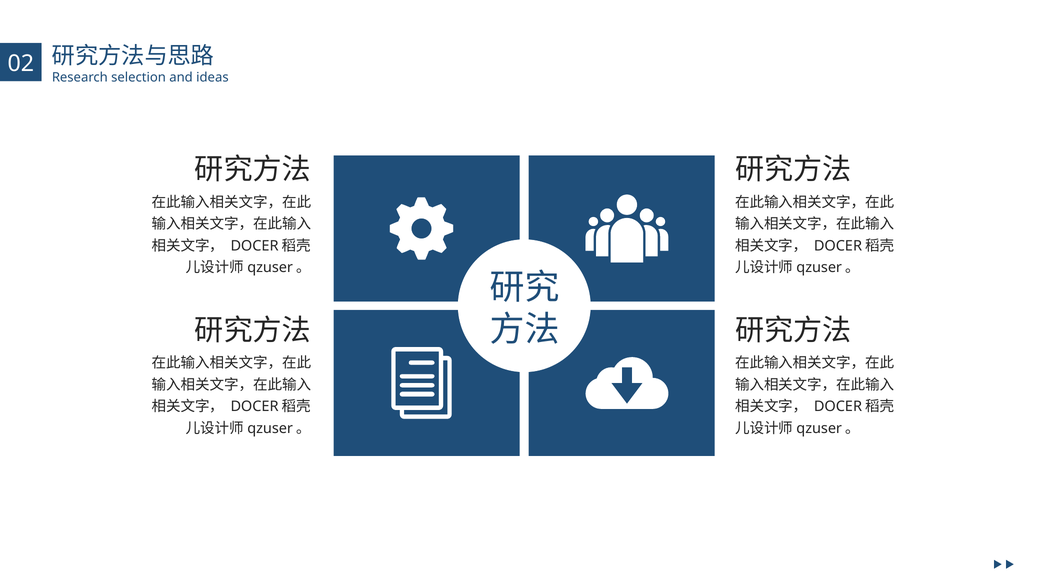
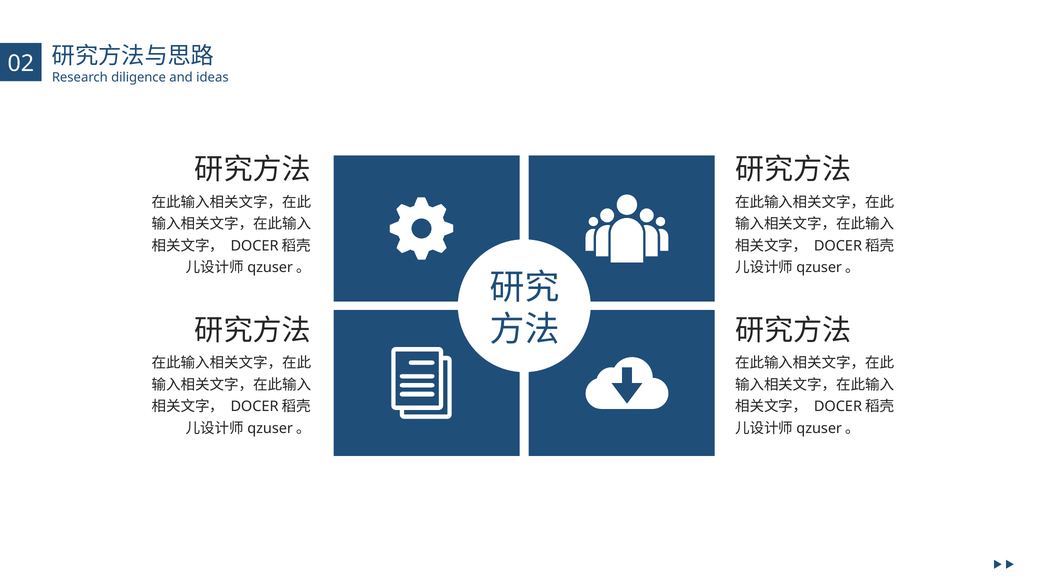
selection: selection -> diligence (139, 77)
